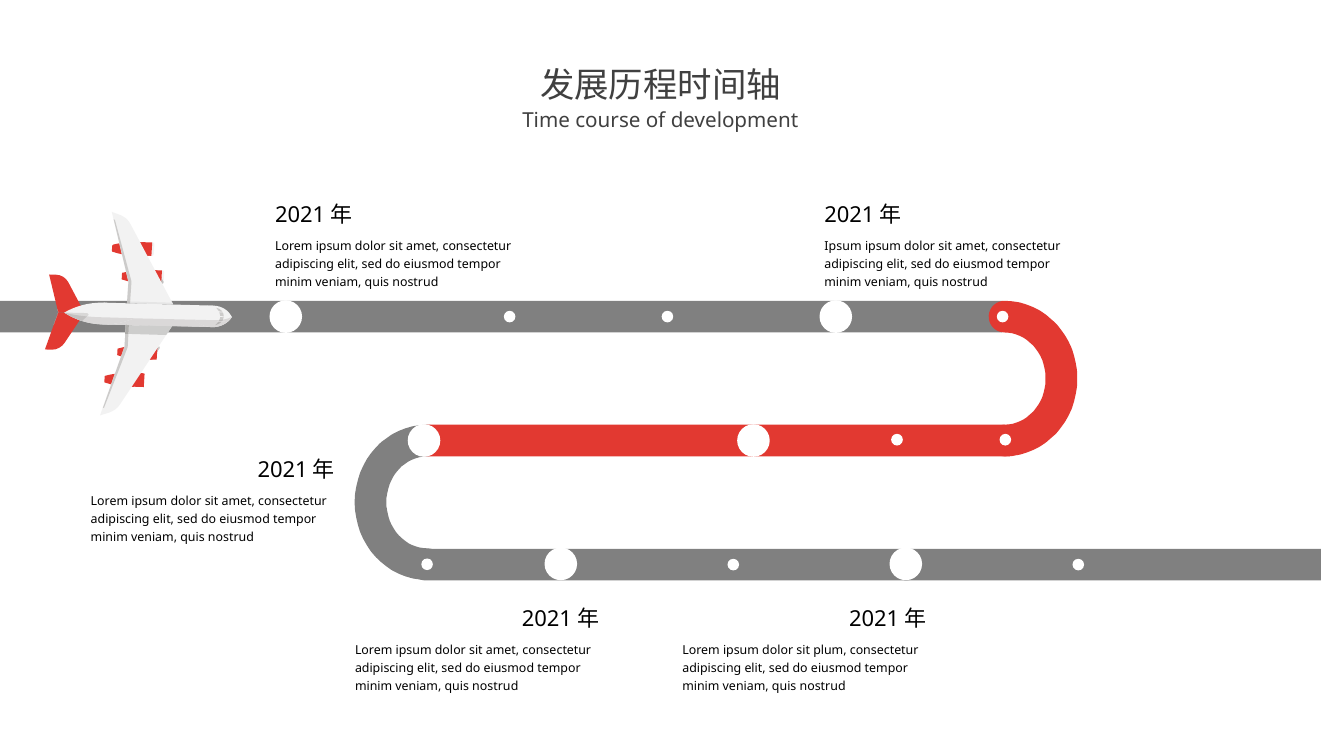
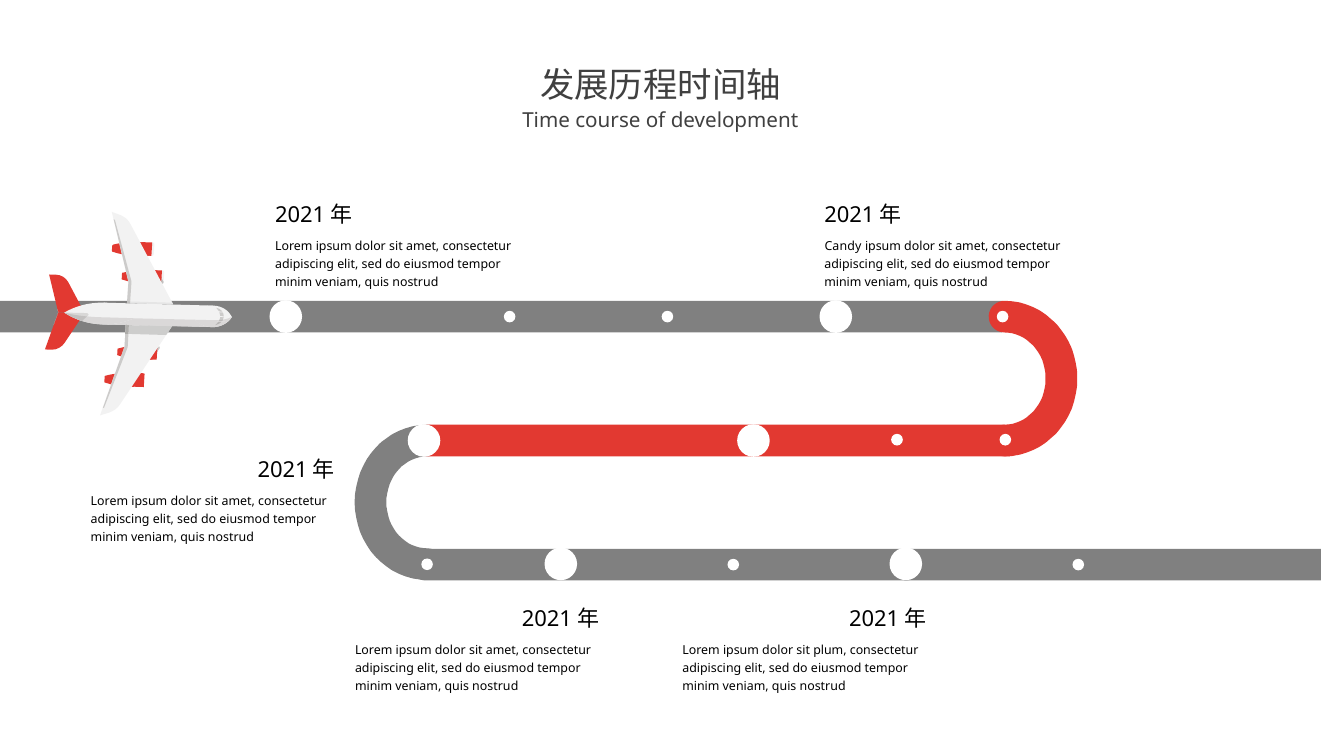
Ipsum: Ipsum -> Candy (843, 247)
